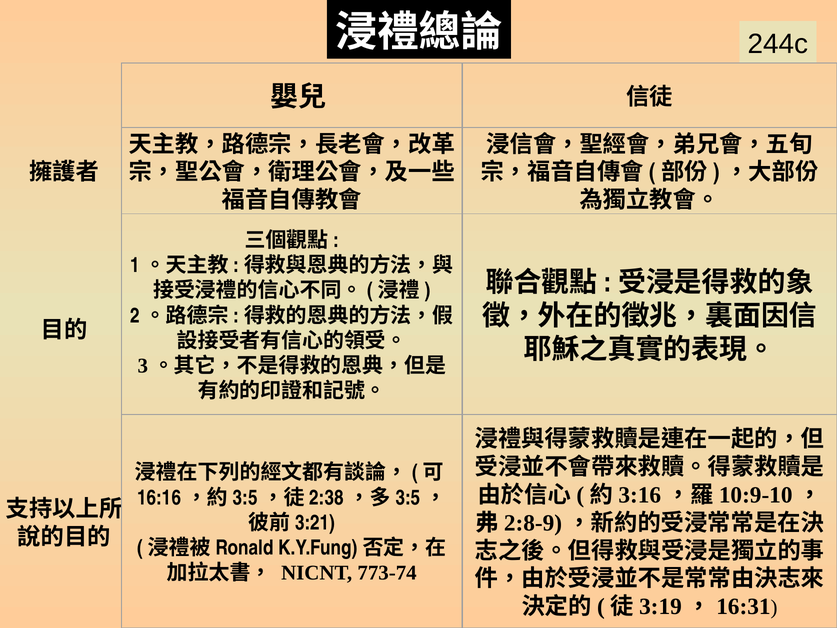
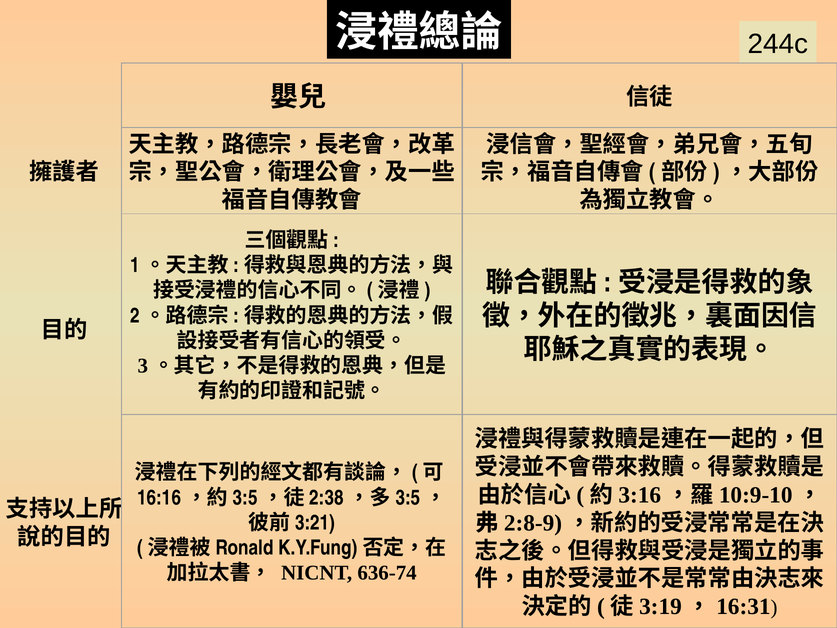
773-74: 773-74 -> 636-74 (387, 573)
